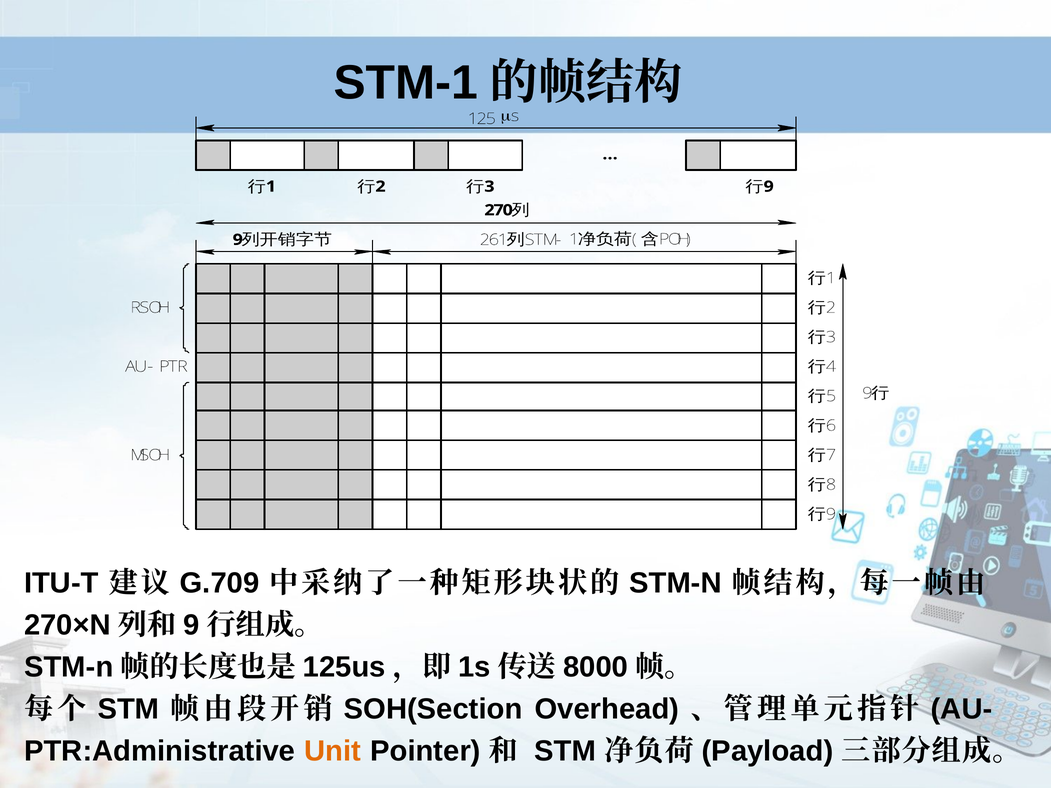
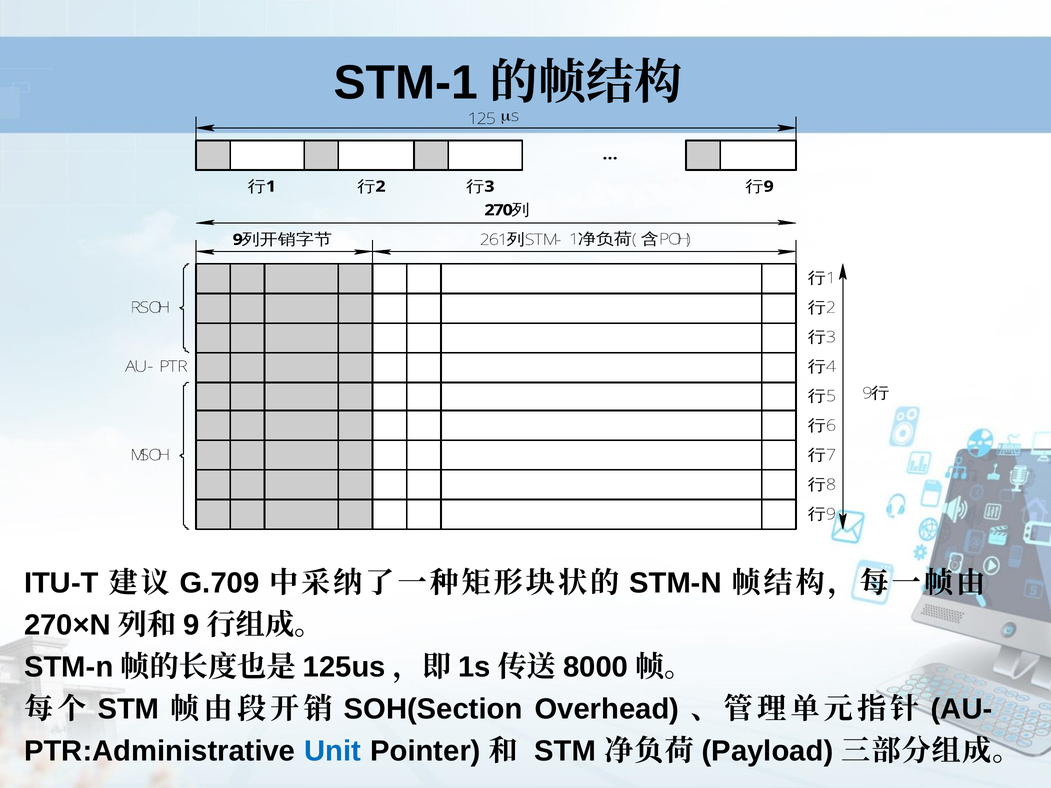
Unit colour: orange -> blue (333, 751)
